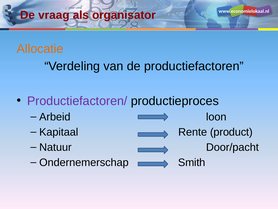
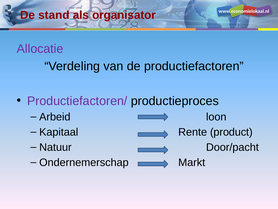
vraag: vraag -> stand (54, 15)
Allocatie colour: orange -> purple (40, 49)
Smith: Smith -> Markt (192, 162)
